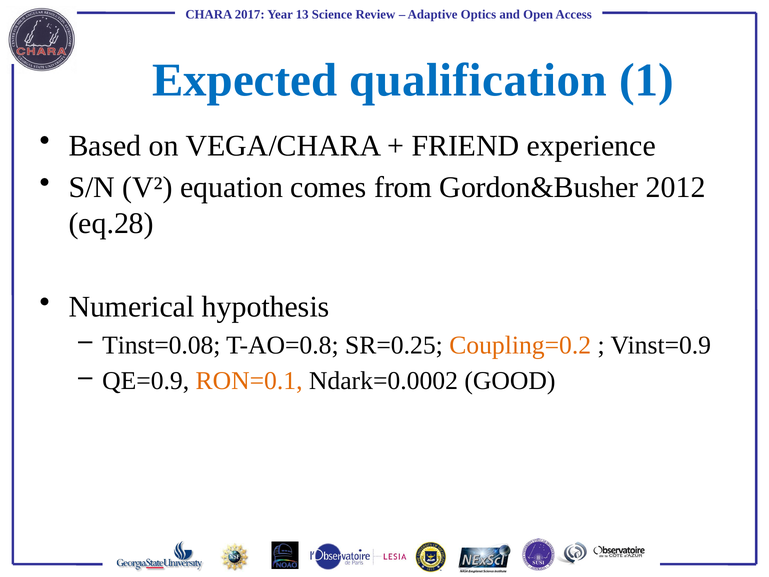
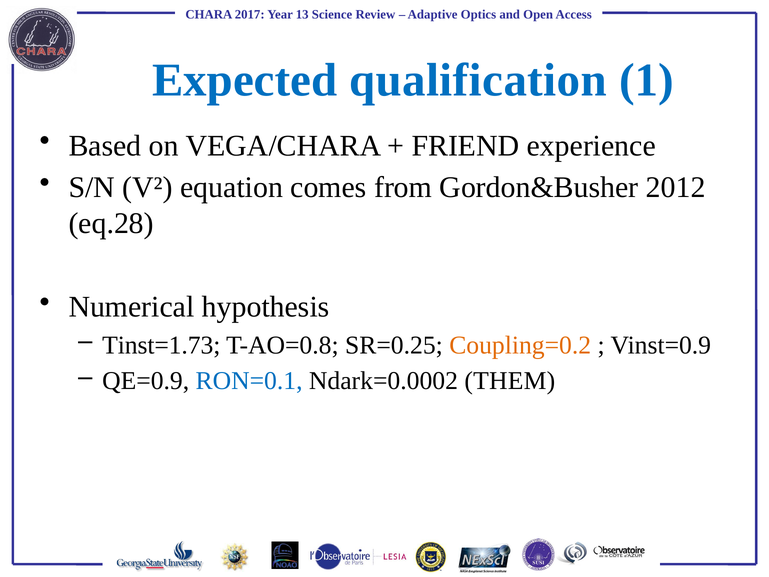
Tinst=0.08: Tinst=0.08 -> Tinst=1.73 (161, 345)
RON=0.1 colour: orange -> blue (249, 381)
GOOD: GOOD -> THEM (510, 381)
